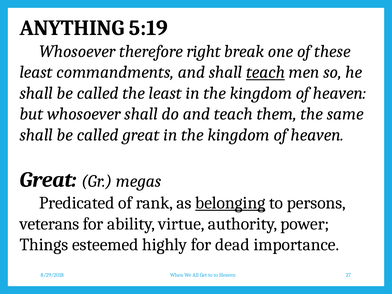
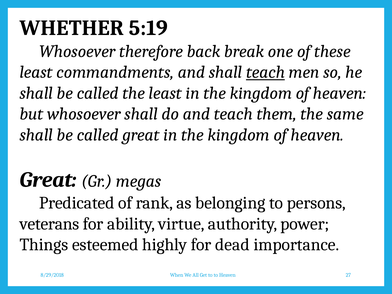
ANYTHING: ANYTHING -> WHETHER (72, 28)
right: right -> back (204, 51)
belonging underline: present -> none (230, 203)
